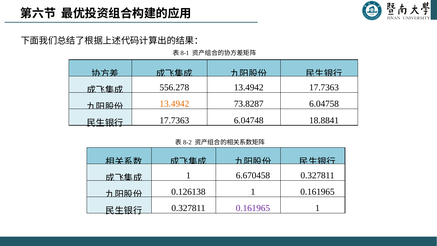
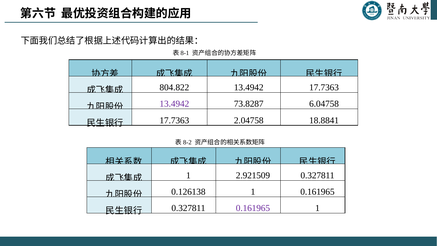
556.278: 556.278 -> 804.822 (174, 87)
13.4942 colour: orange -> purple (174, 104)
6.04748: 6.04748 -> 2.04758 (249, 120)
6.670458: 6.670458 -> 2.921509 (253, 175)
